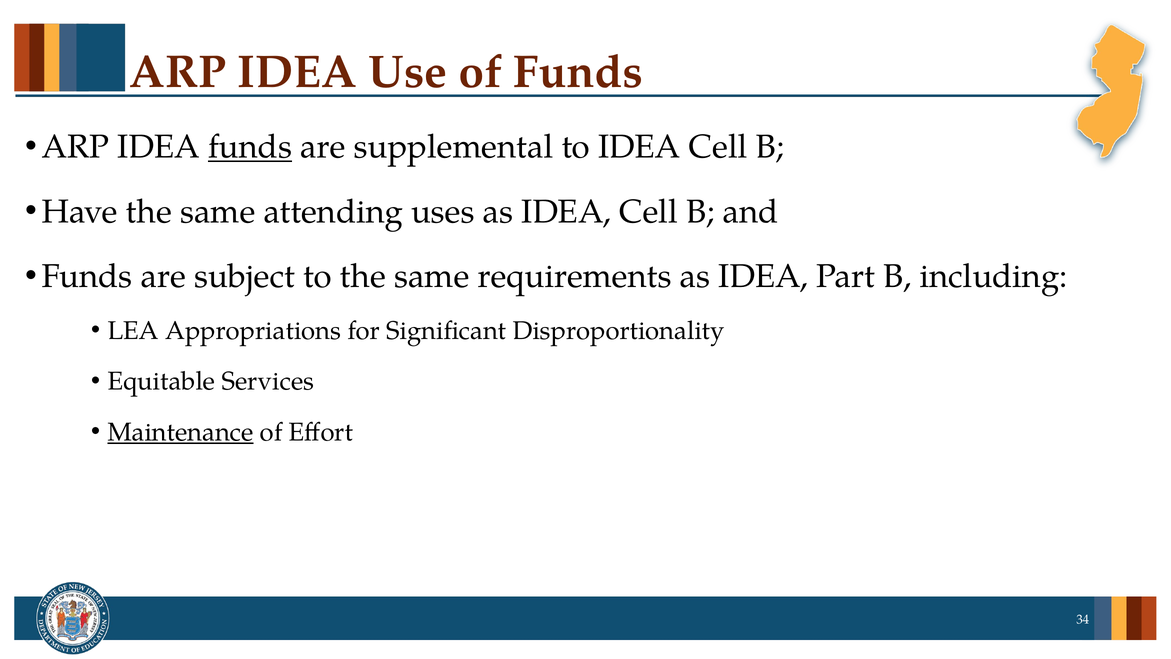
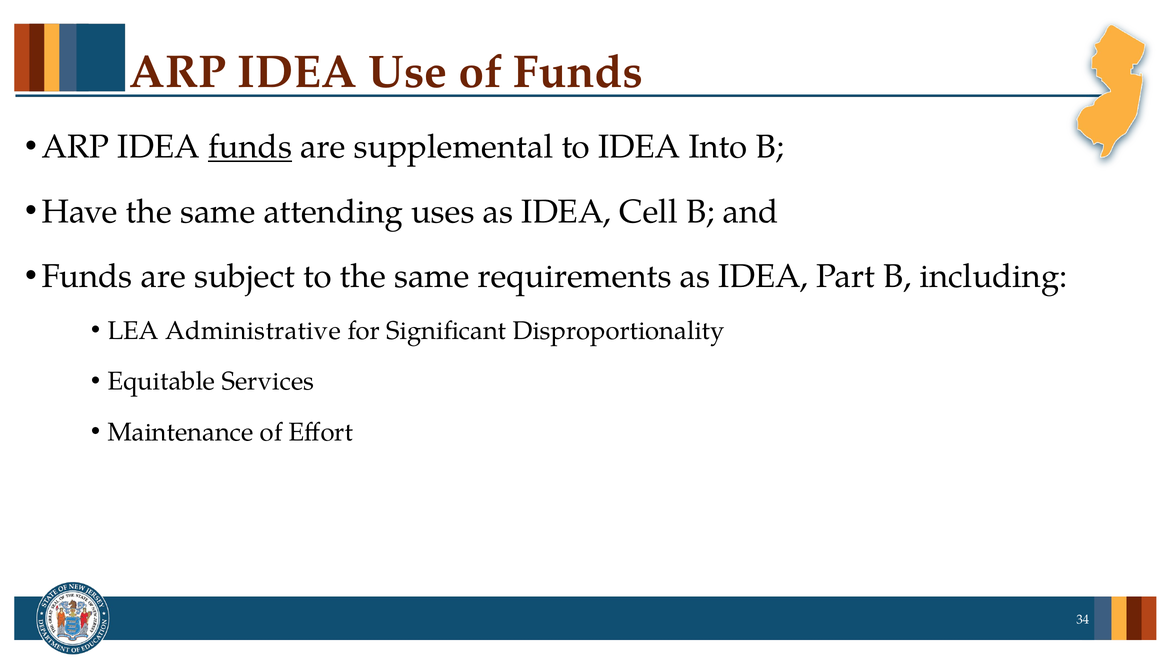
to IDEA Cell: Cell -> Into (718, 147)
Appropriations: Appropriations -> Administrative (253, 331)
Maintenance underline: present -> none (181, 432)
